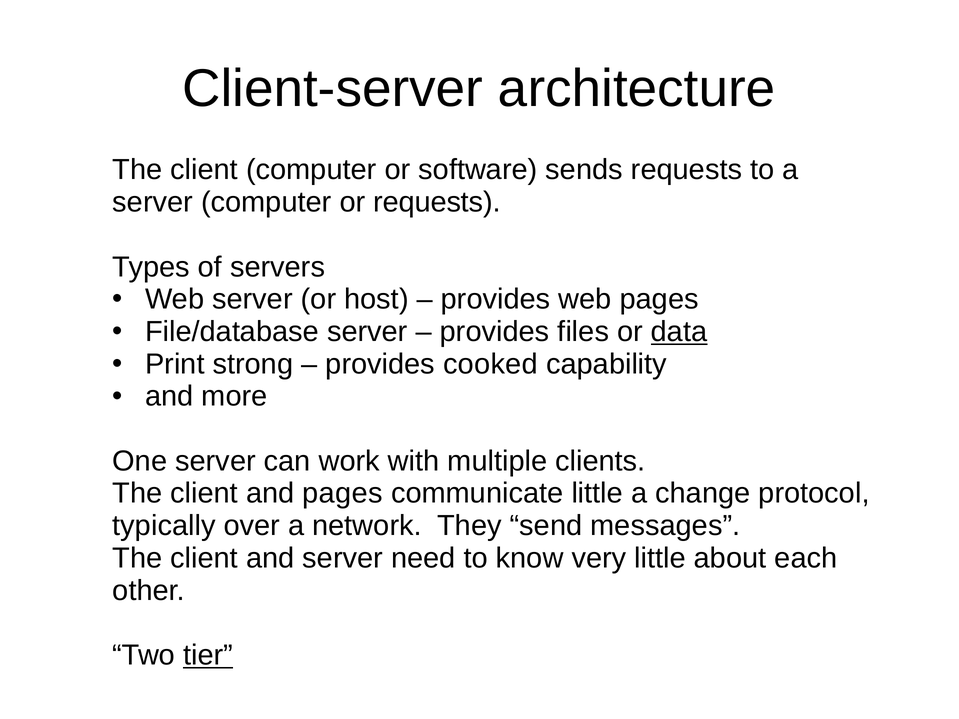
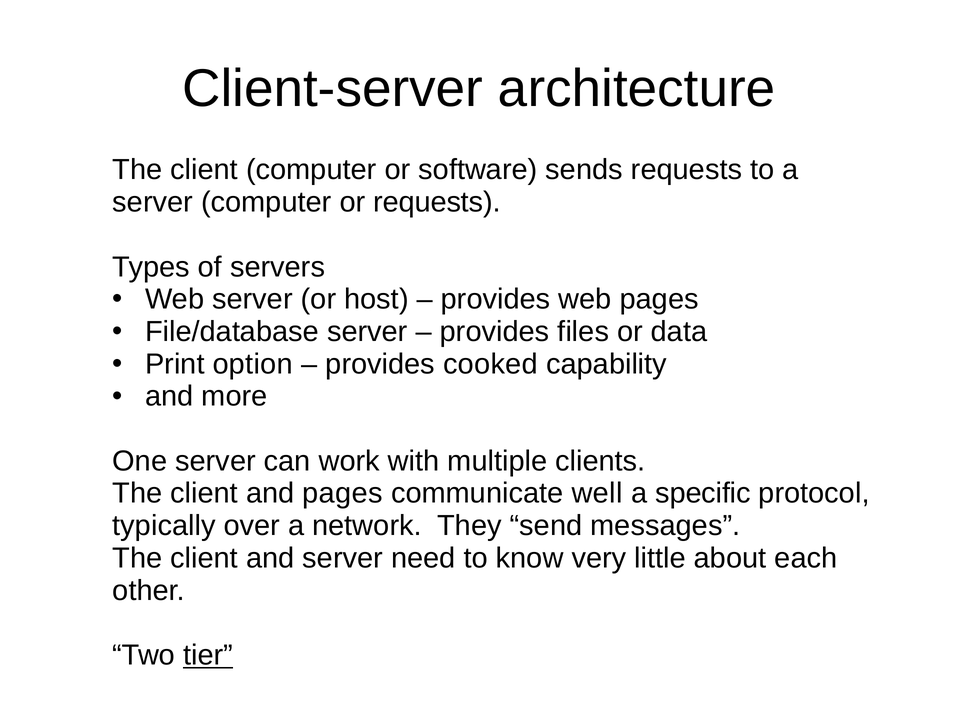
data underline: present -> none (679, 332)
strong: strong -> option (253, 364)
communicate little: little -> well (597, 494)
change: change -> specific (703, 494)
